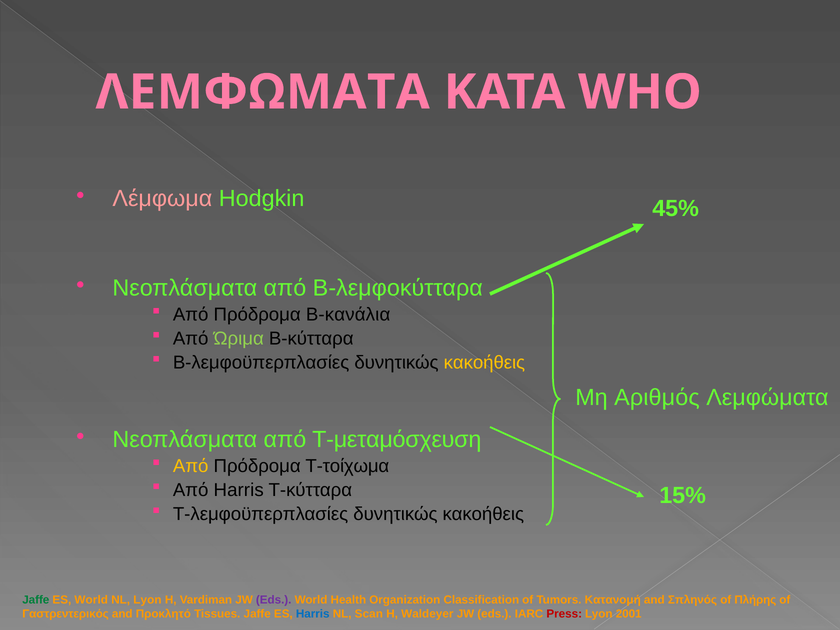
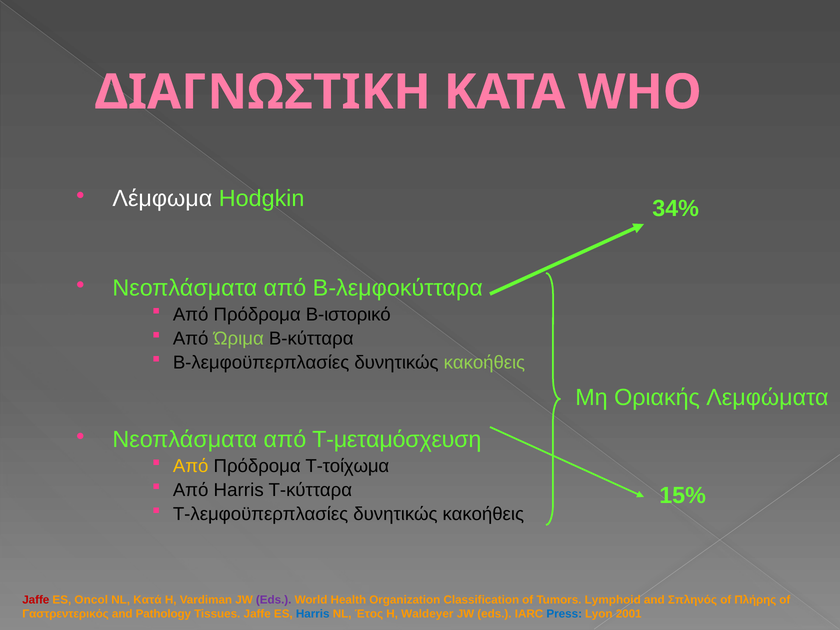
ΛΕΜΦΩΜΑΤΑ: ΛΕΜΦΩΜΑΤΑ -> ΔΙΑΓΝΩΣΤΙΚΗ (263, 92)
Λέμφωμα colour: pink -> white (162, 199)
45%: 45% -> 34% (676, 209)
Β-κανάλια: Β-κανάλια -> Β-ιστορικό (348, 315)
κακοήθεις colour: yellow -> light green (484, 362)
Αριθμός: Αριθμός -> Οριακής (657, 398)
Jaffe colour: green -> red (36, 600)
ES World: World -> Oncol (91, 600)
NL Lyon: Lyon -> Κατά (147, 600)
Κατανομή: Κατανομή -> Lymphoid (613, 600)
Προκλητό: Προκλητό -> Pathology (163, 614)
Scan: Scan -> Έτος (369, 614)
Press colour: red -> blue (564, 614)
